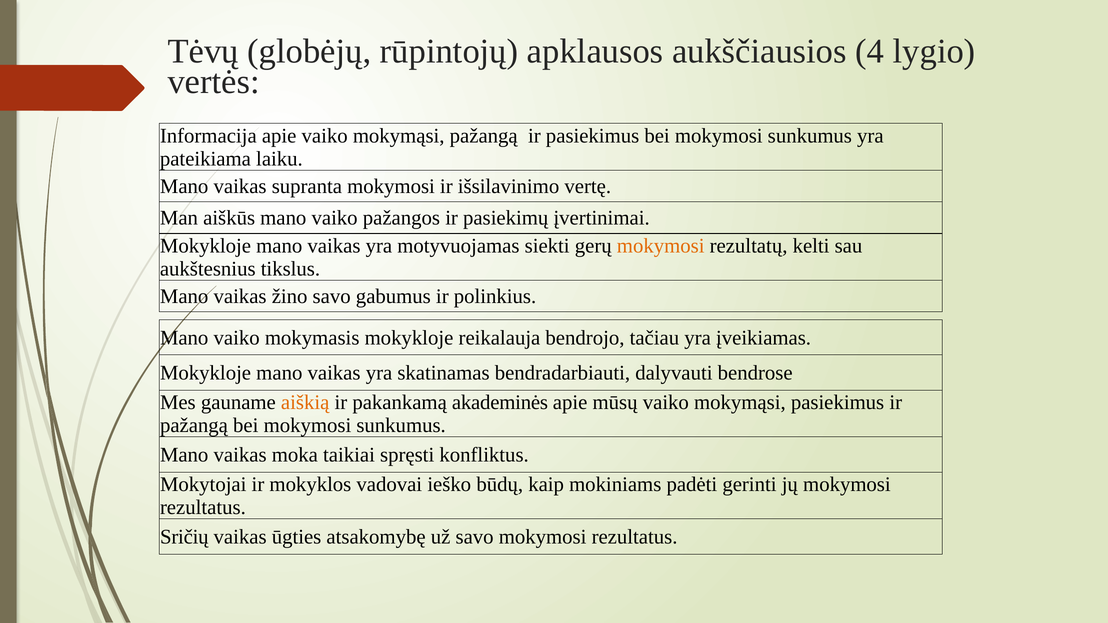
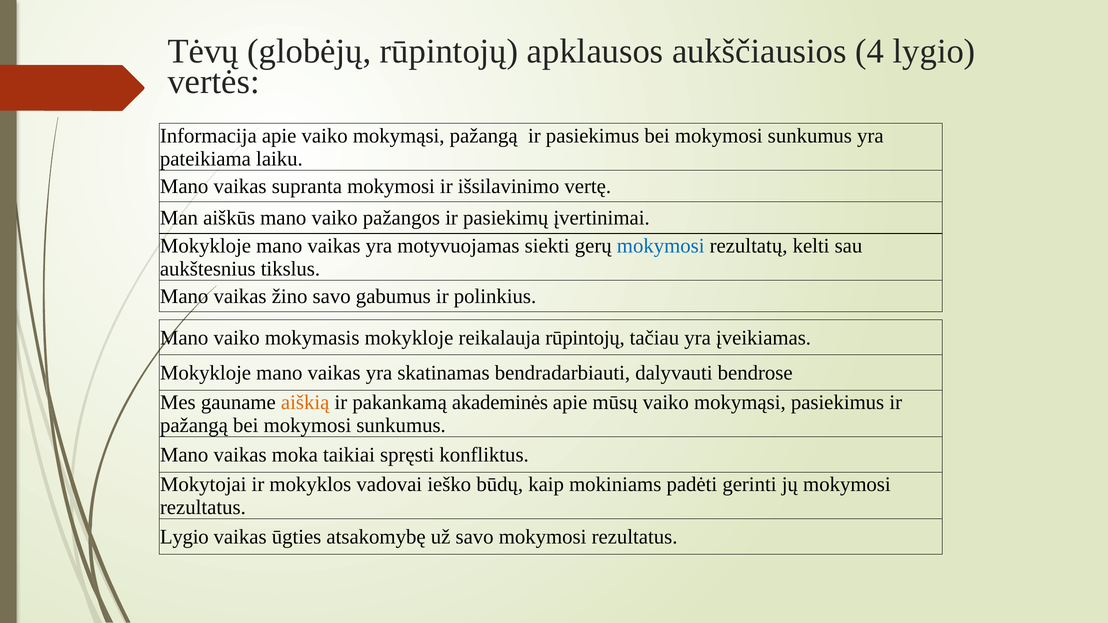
mokymosi colour: orange -> blue (661, 246)
reikalauja bendrojo: bendrojo -> rūpintojų (585, 338)
Sričių: Sričių -> Lygio (184, 537)
